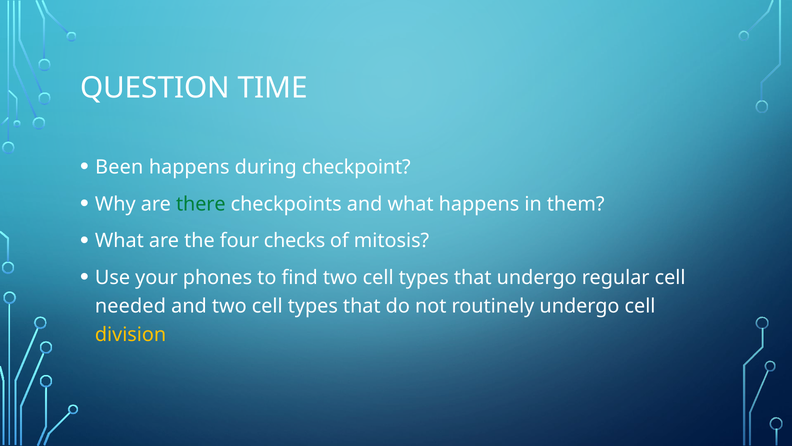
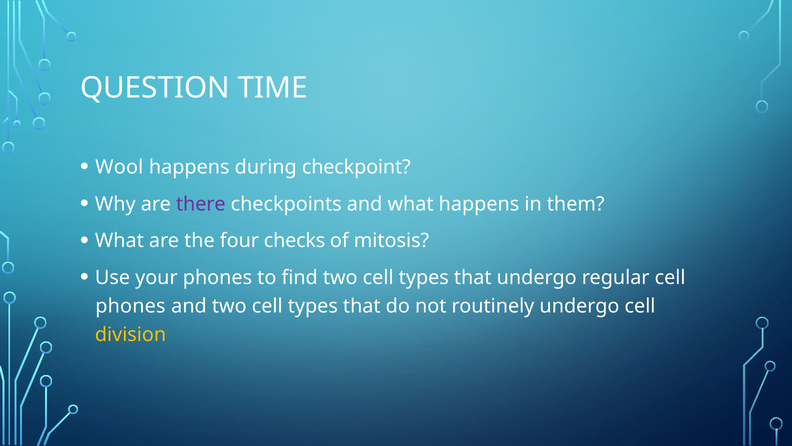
Been: Been -> Wool (119, 167)
there colour: green -> purple (201, 204)
needed: needed -> phones (130, 306)
